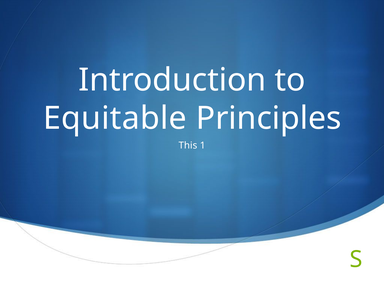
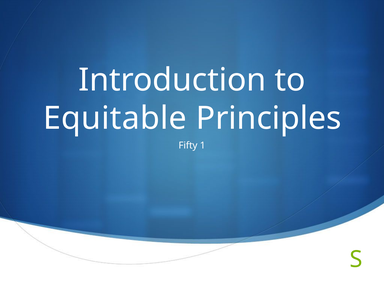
This: This -> Fifty (188, 145)
